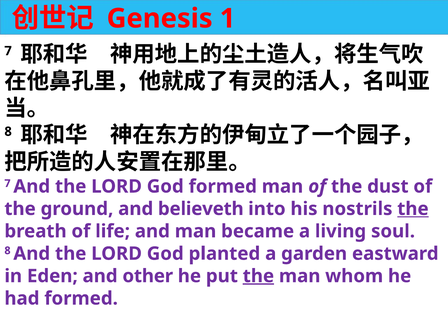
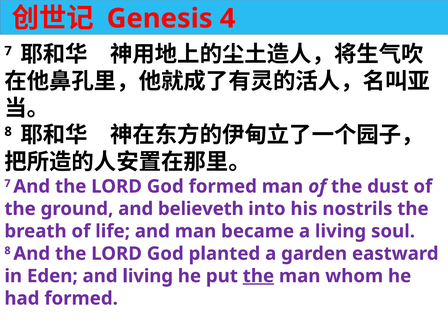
1: 1 -> 4 (228, 18)
the underline: present -> none (413, 209)
and other: other -> living (148, 276)
